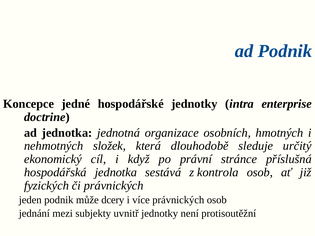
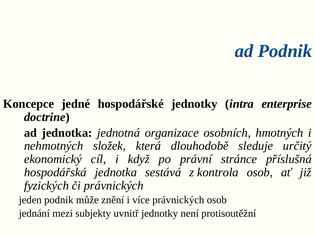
dcery: dcery -> znění (113, 200)
